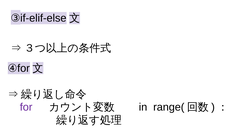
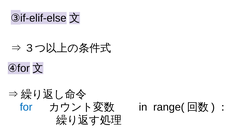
for colour: purple -> blue (26, 107)
